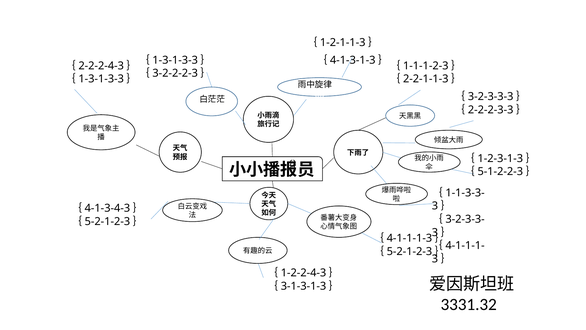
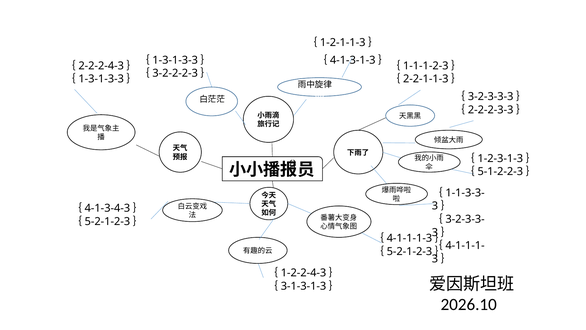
3331.32: 3331.32 -> 2026.10 (469, 304)
